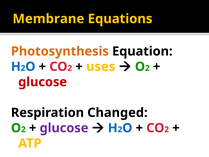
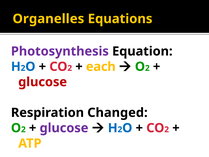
Membrane: Membrane -> Organelles (48, 19)
Photosynthesis colour: orange -> purple (60, 51)
uses: uses -> each (101, 67)
